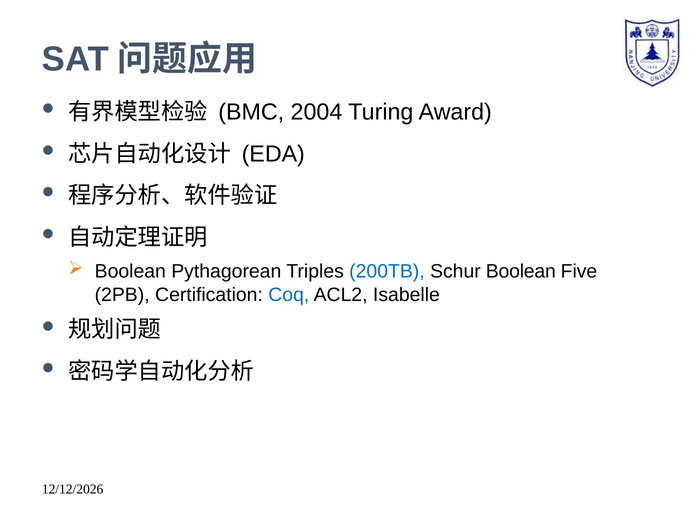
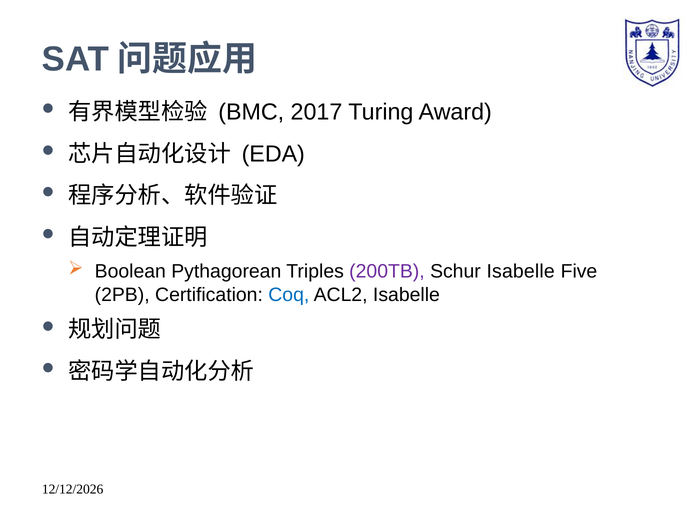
2004: 2004 -> 2017 (316, 112)
200TB colour: blue -> purple (387, 272)
Schur Boolean: Boolean -> Isabelle (521, 272)
